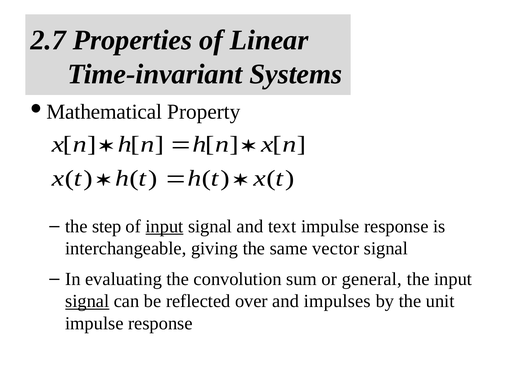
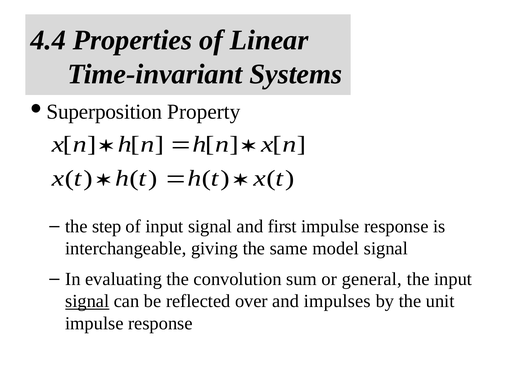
2.7: 2.7 -> 4.4 (48, 40)
Mathematical: Mathematical -> Superposition (104, 112)
input underline: present -> none (164, 226)
text: text -> first (282, 226)
vector: vector -> model (336, 248)
